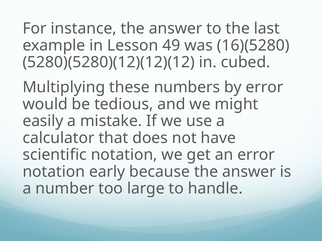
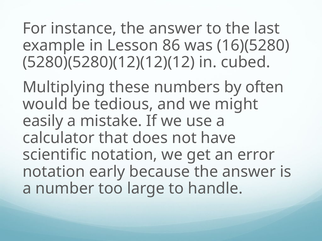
49: 49 -> 86 (171, 46)
by error: error -> often (265, 87)
